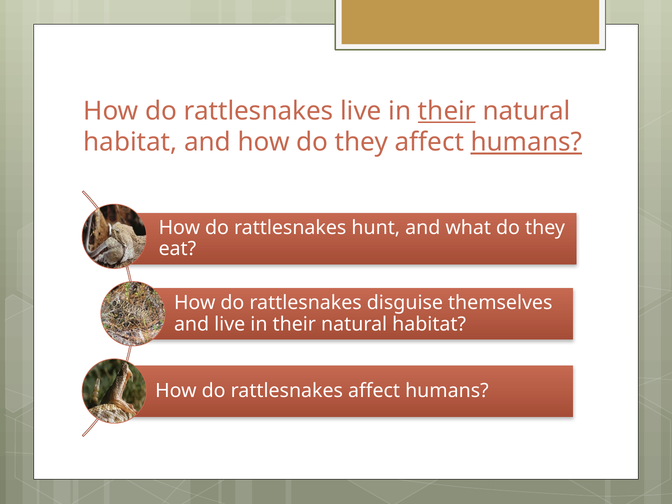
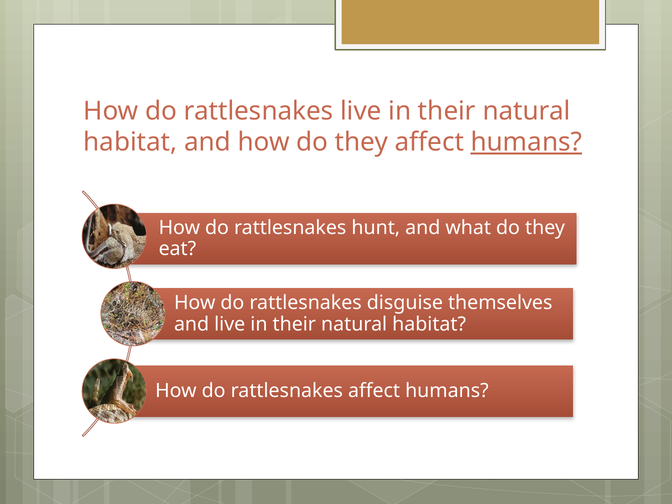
their underline: present -> none (447, 111)
